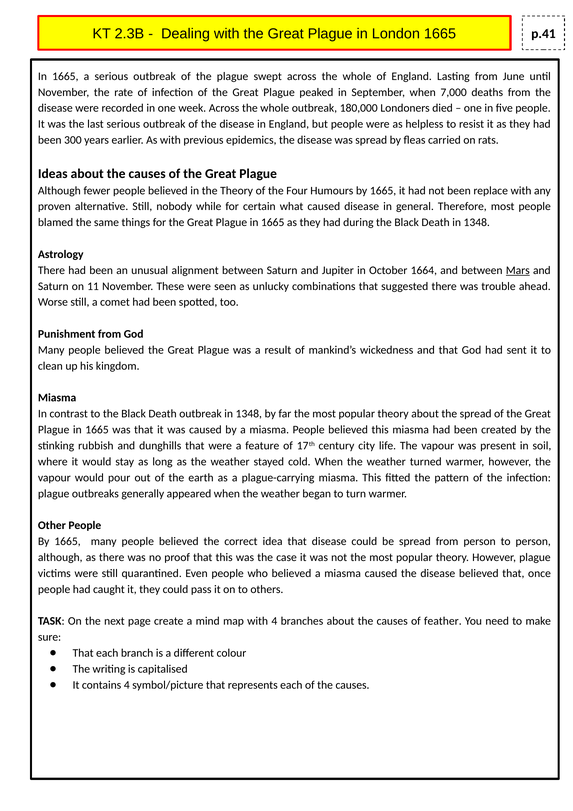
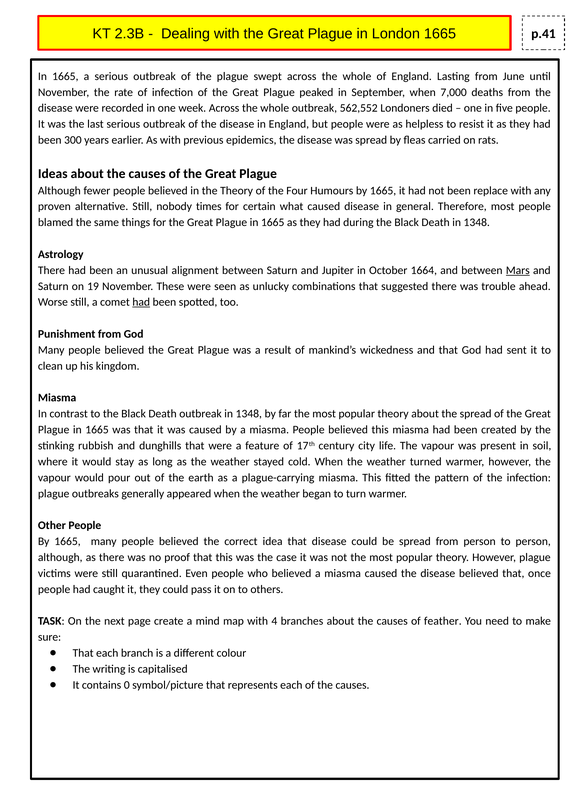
180,000: 180,000 -> 562,552 (359, 108)
while: while -> times (209, 206)
11: 11 -> 19 (93, 286)
had underline: none -> present (141, 302)
contains 4: 4 -> 0 (127, 684)
